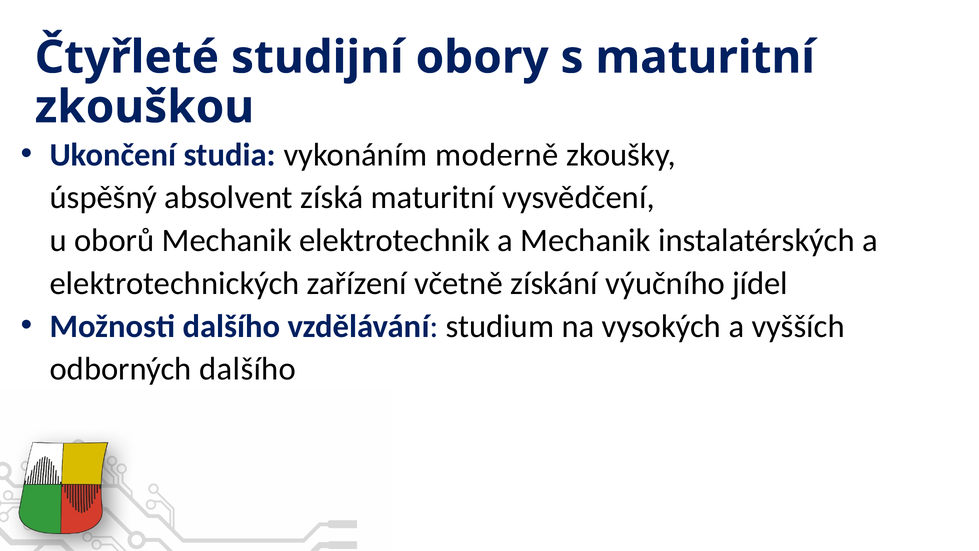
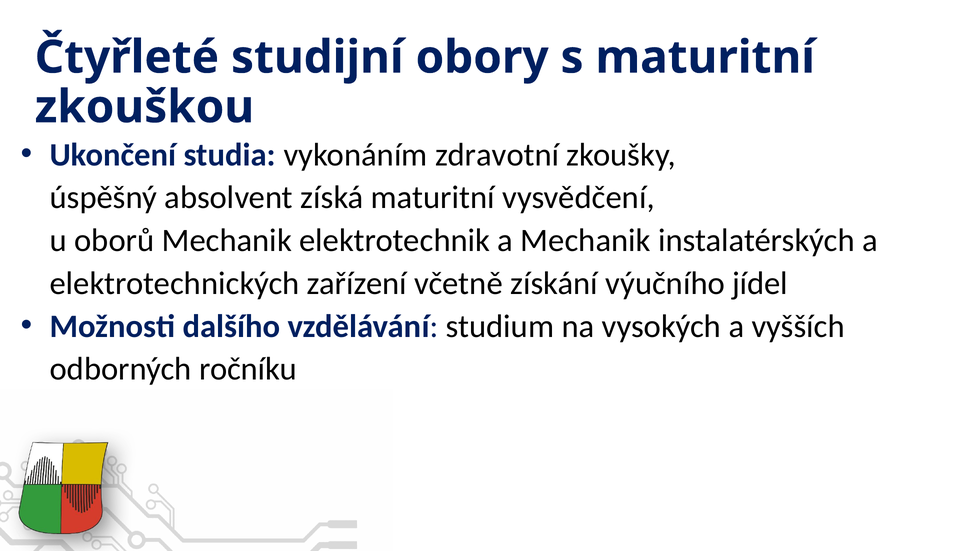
moderně: moderně -> zdravotní (497, 155)
odborných dalšího: dalšího -> ročníku (248, 369)
